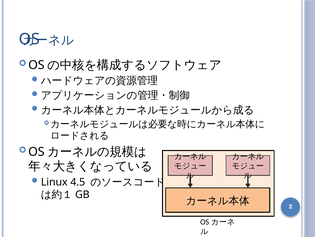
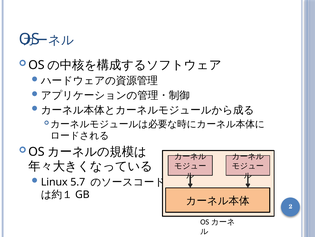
4.5: 4.5 -> 5.7 (78, 182)
